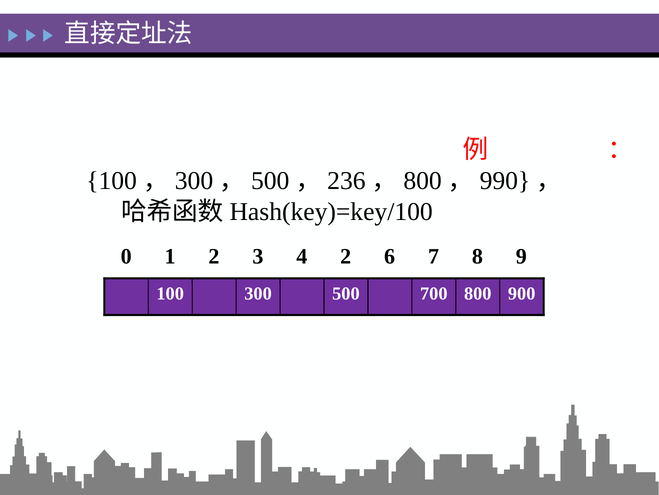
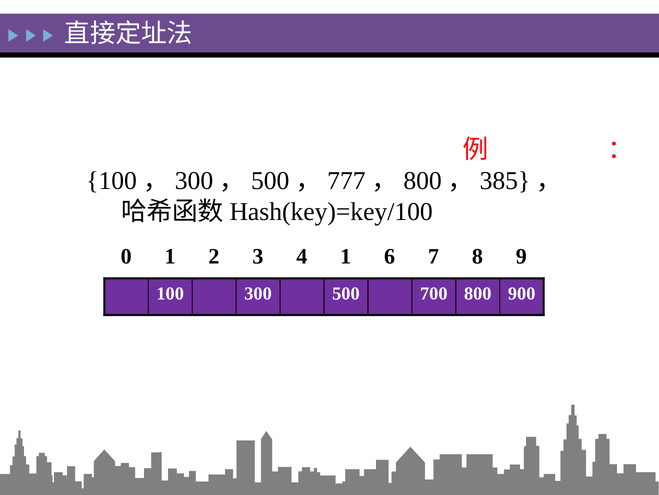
236: 236 -> 777 (346, 180)
990: 990 -> 385 (505, 180)
4 2: 2 -> 1 (346, 256)
